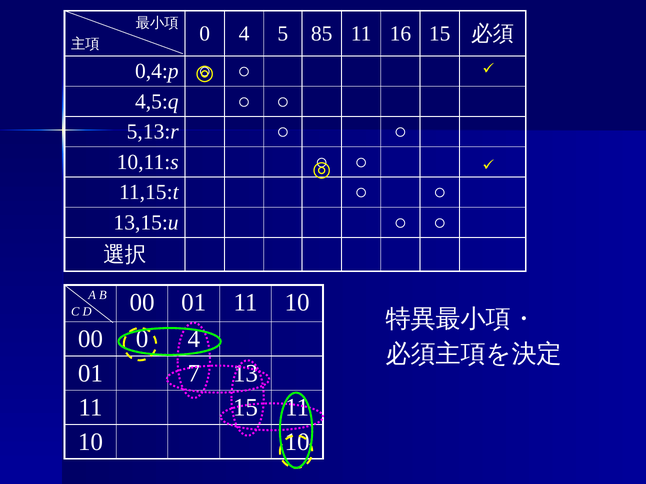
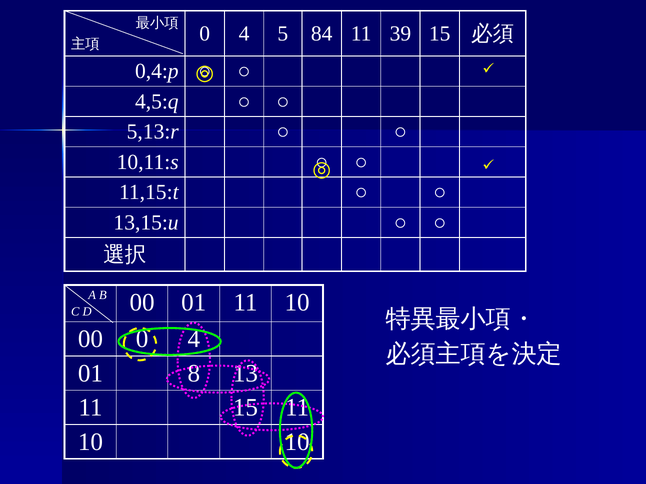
85: 85 -> 84 (322, 34)
16: 16 -> 39 (400, 34)
7: 7 -> 8 (194, 374)
